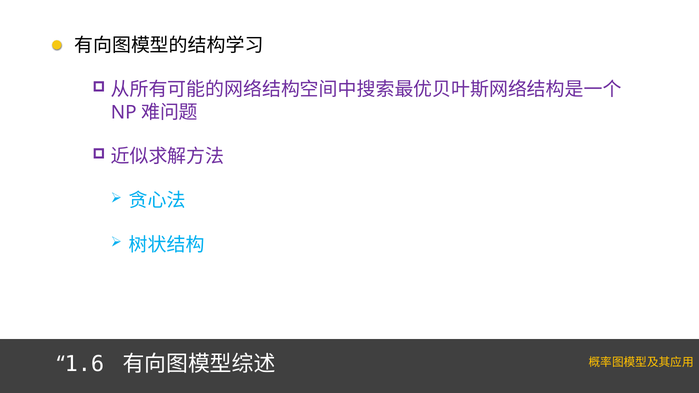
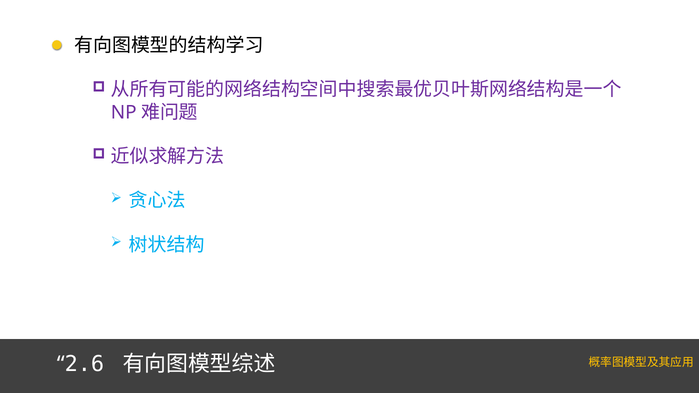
1.6: 1.6 -> 2.6 (84, 364)
